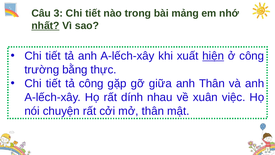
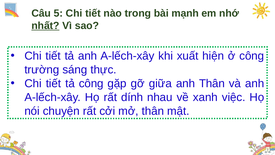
3: 3 -> 5 (58, 13)
mảng: mảng -> mạnh (185, 13)
hiện underline: present -> none (213, 56)
bằng: bằng -> sáng (75, 70)
xuân: xuân -> xanh (205, 97)
